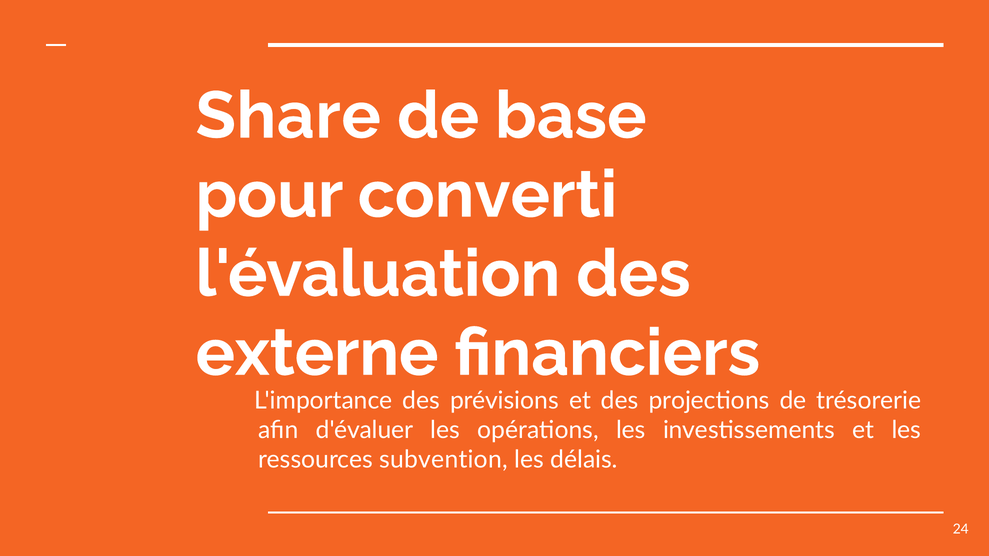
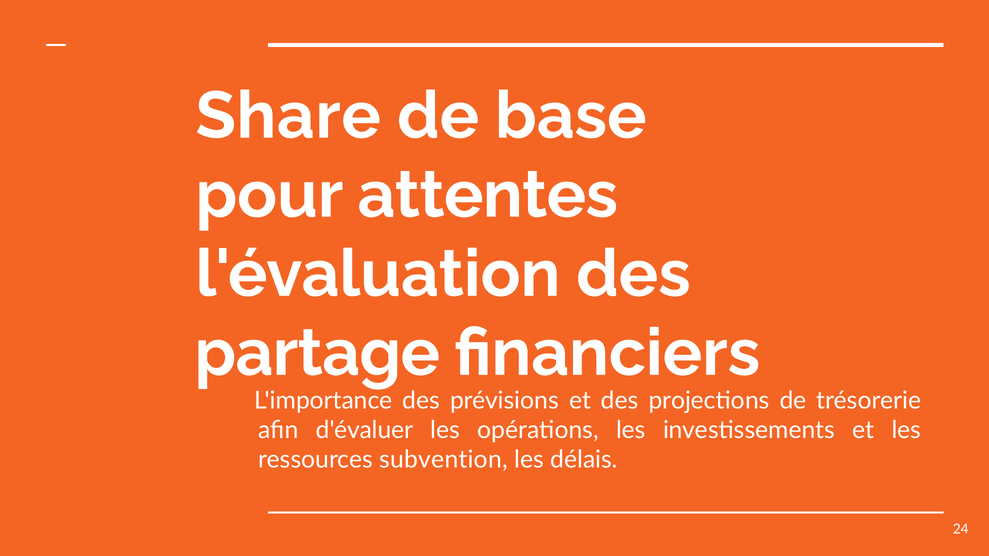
converti: converti -> attentes (488, 195)
externe: externe -> partage (317, 353)
